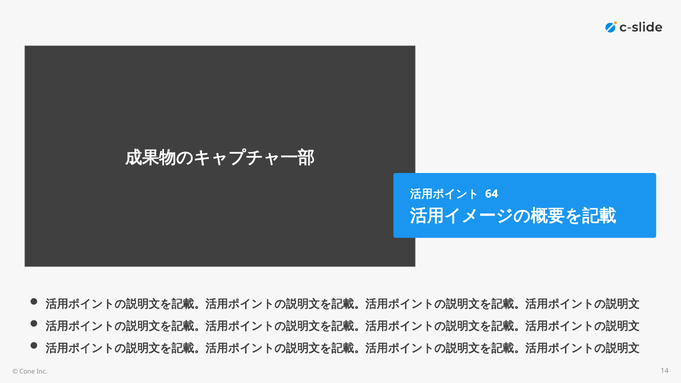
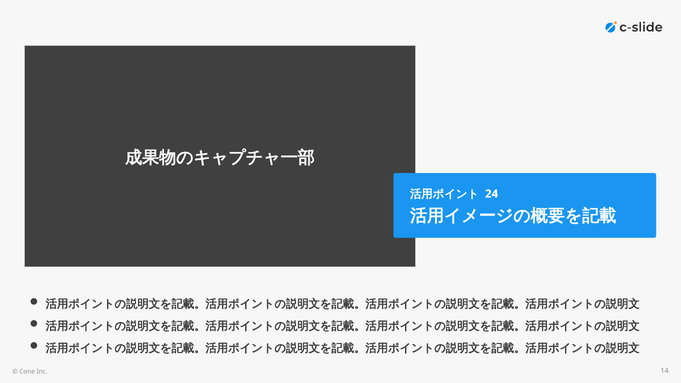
64: 64 -> 24 (492, 194)
